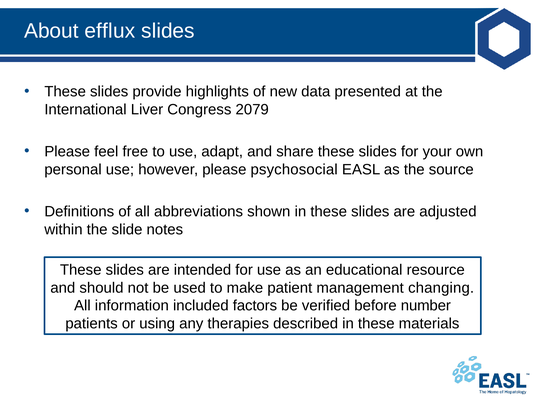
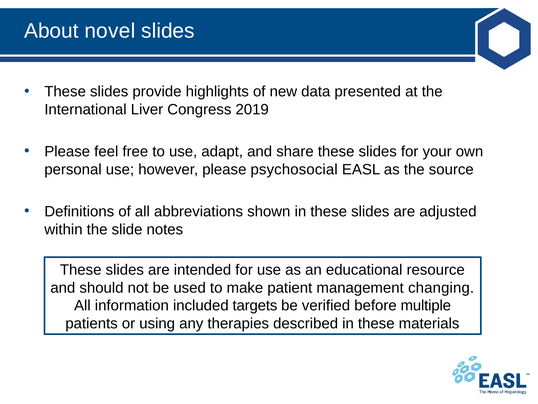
efflux: efflux -> novel (110, 31)
2079: 2079 -> 2019 (252, 110)
factors: factors -> targets (255, 305)
number: number -> multiple (426, 305)
